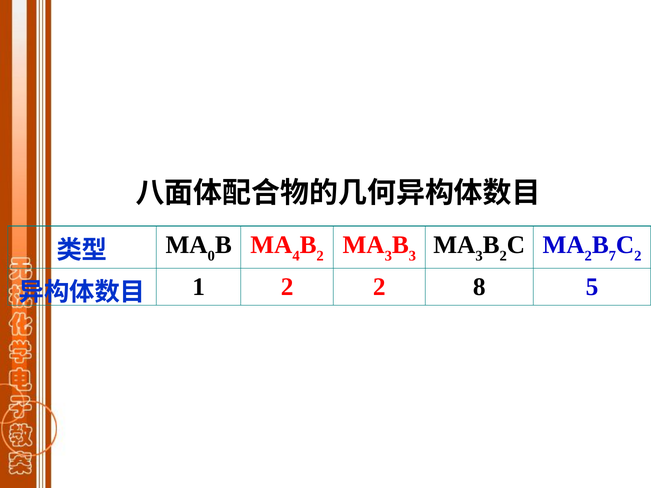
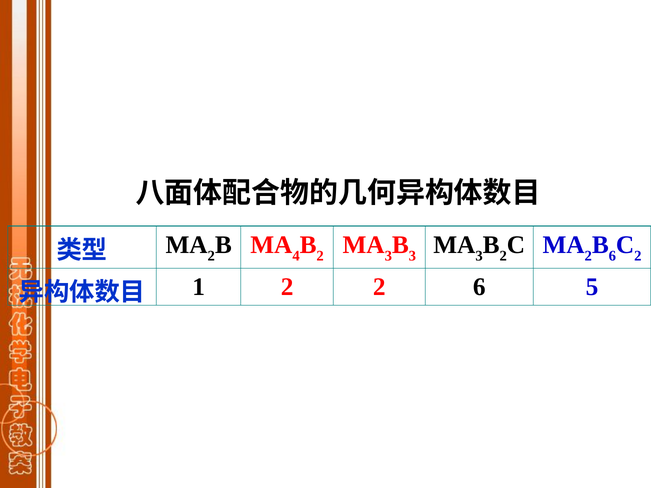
0: 0 -> 2 (211, 256)
7: 7 -> 6 (612, 256)
2 8: 8 -> 6 (479, 287)
